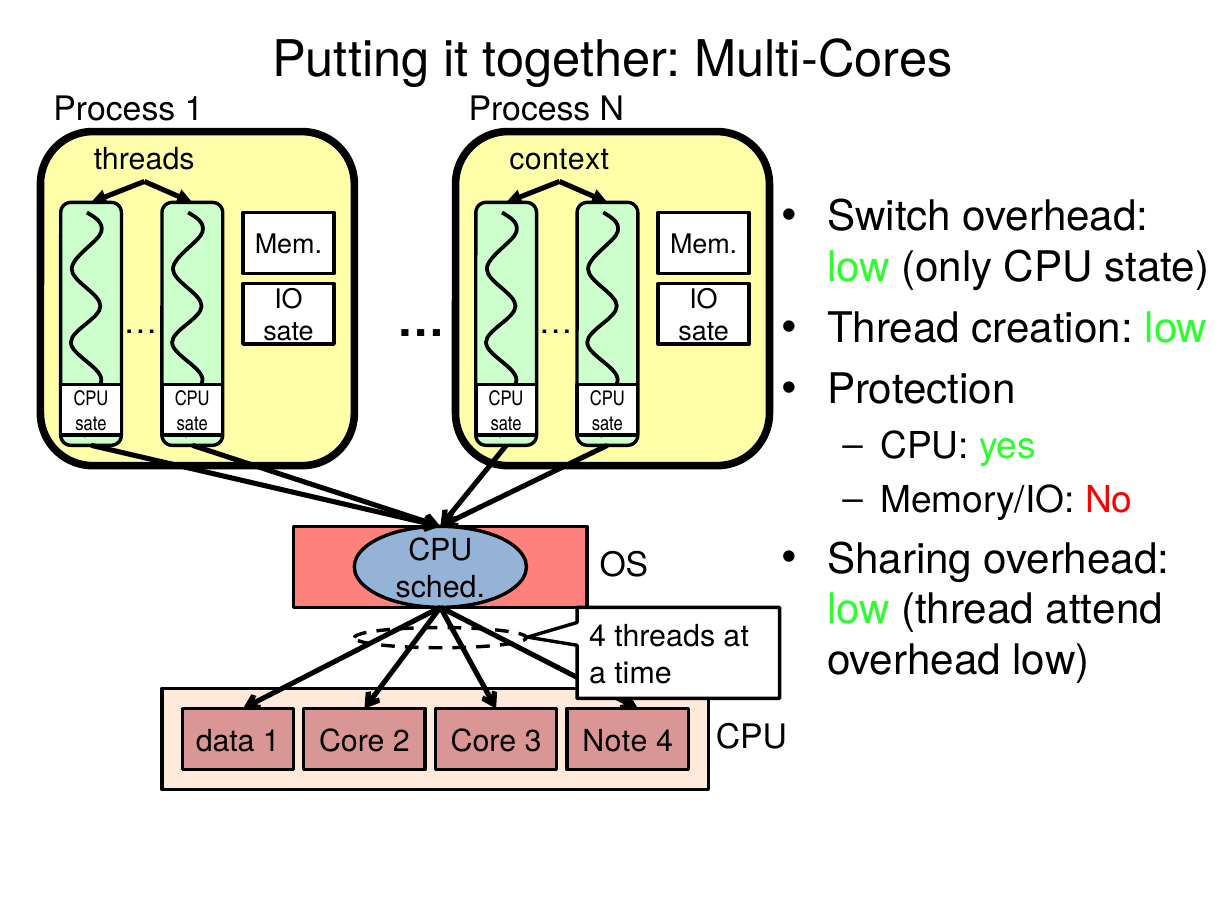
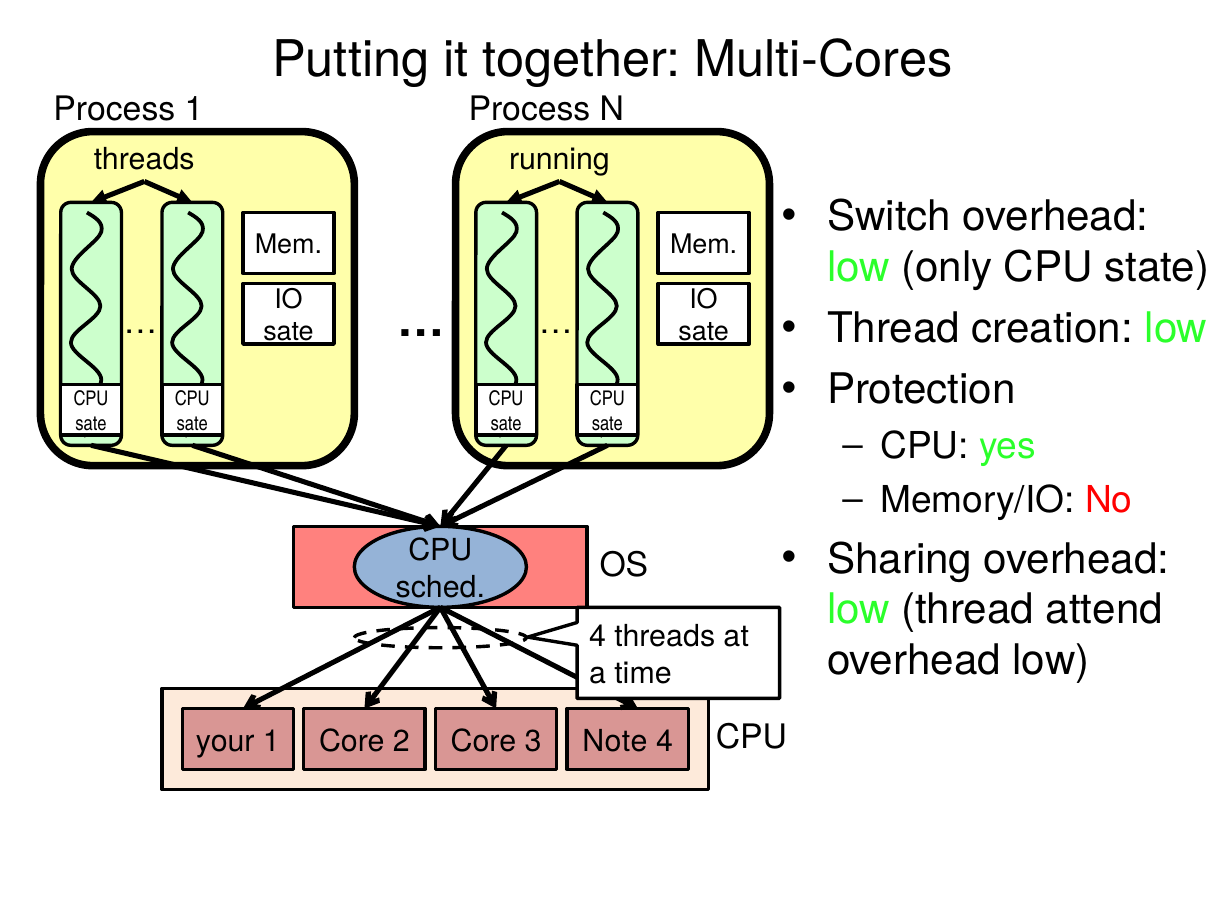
context: context -> running (559, 159)
data: data -> your (225, 741)
